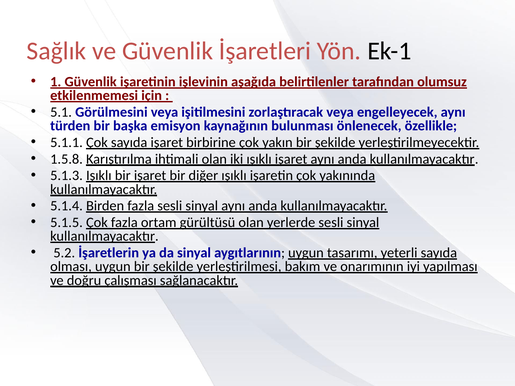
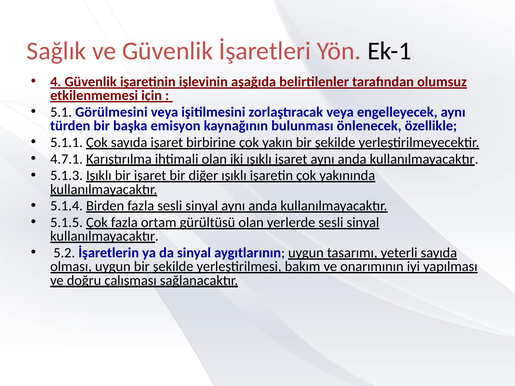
1: 1 -> 4 (56, 82)
1.5.8: 1.5.8 -> 4.7.1 (67, 159)
